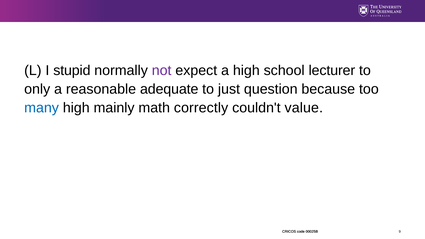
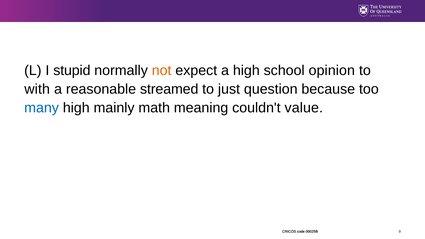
not colour: purple -> orange (162, 70)
lecturer: lecturer -> opinion (332, 70)
only: only -> with (37, 89)
adequate: adequate -> streamed (169, 89)
correctly: correctly -> meaning (201, 108)
